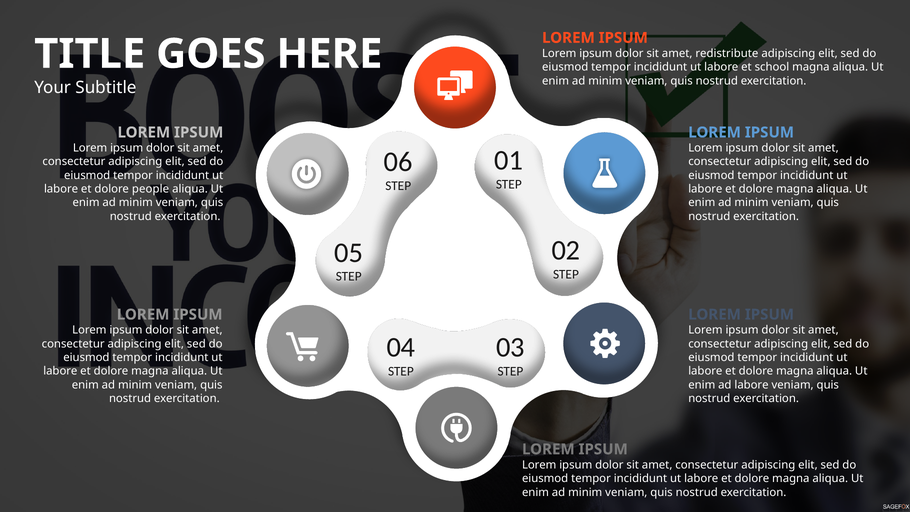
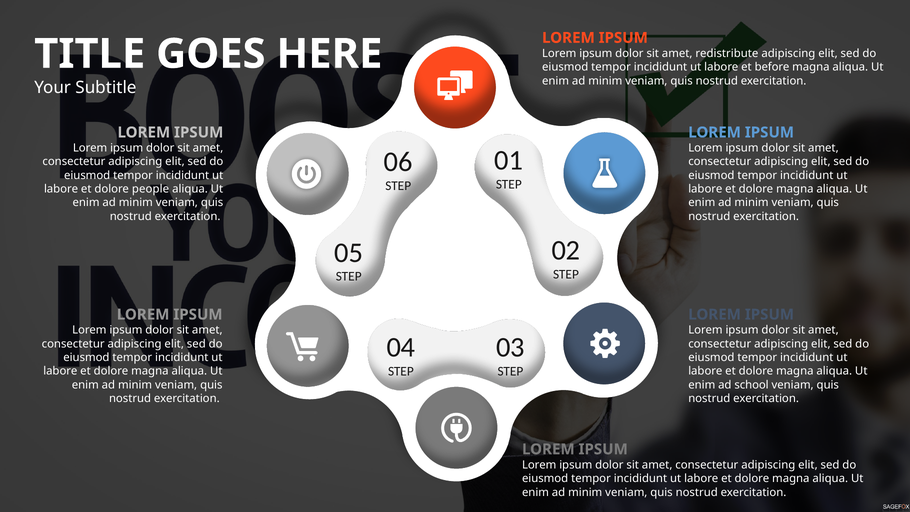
school: school -> before (772, 67)
ad labore: labore -> school (752, 385)
